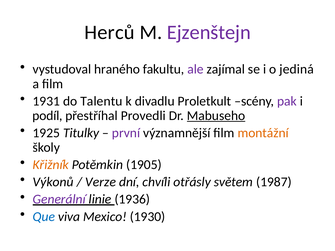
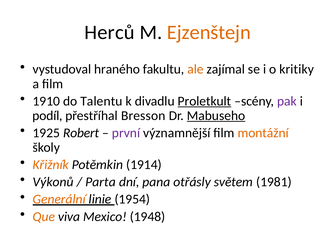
Ejzenštejn colour: purple -> orange (209, 32)
ale colour: purple -> orange (196, 69)
jediná: jediná -> kritiky (297, 69)
1931: 1931 -> 1910 (46, 101)
Proletkult underline: none -> present (204, 101)
Provedli: Provedli -> Bresson (143, 116)
Titulky: Titulky -> Robert (81, 133)
1905: 1905 -> 1914 (144, 165)
Verze: Verze -> Parta (101, 182)
chvíli: chvíli -> pana (156, 182)
1987: 1987 -> 1981 (274, 182)
Generální colour: purple -> orange (59, 199)
1936: 1936 -> 1954 (132, 199)
Que colour: blue -> orange (44, 217)
1930: 1930 -> 1948 (148, 217)
